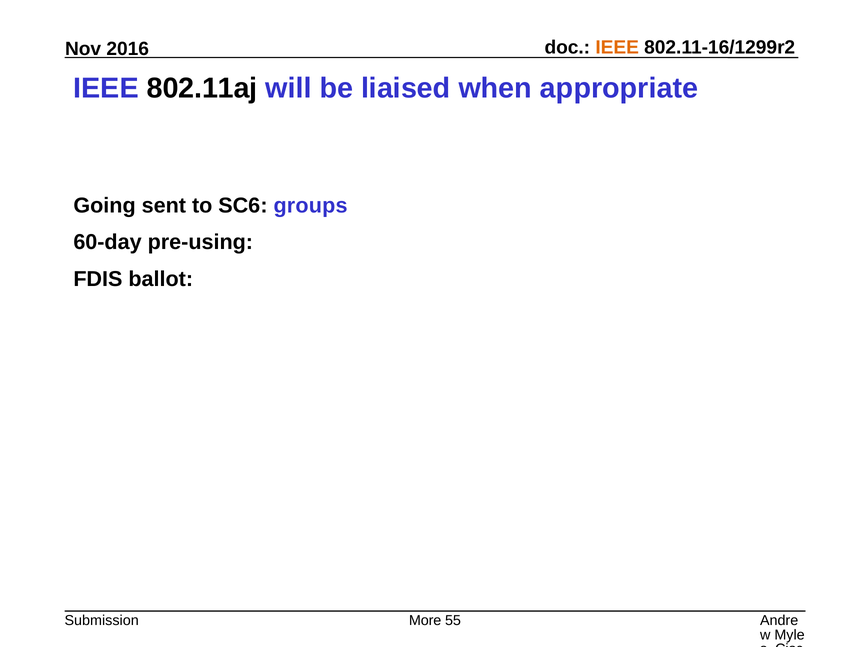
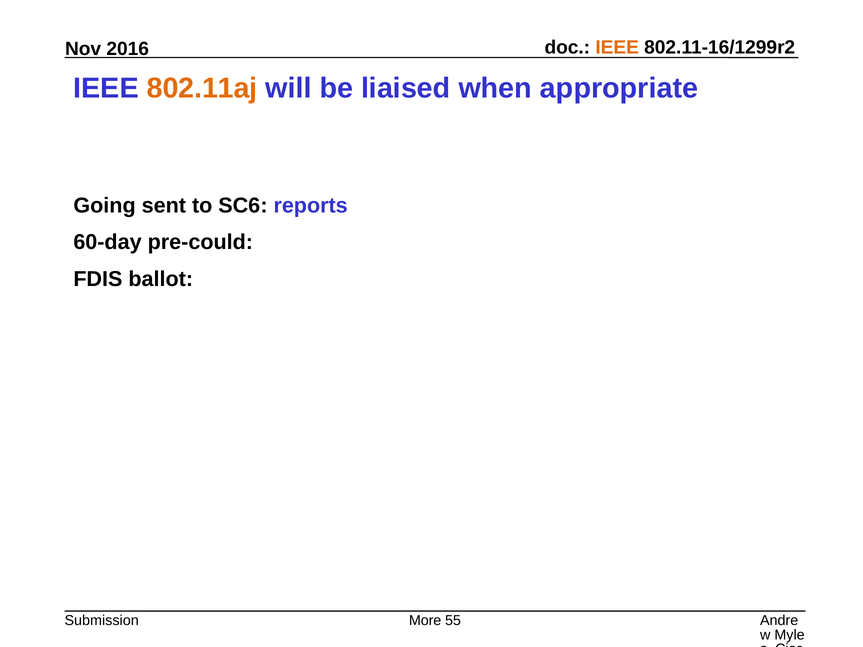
802.11aj colour: black -> orange (202, 88)
groups: groups -> reports (311, 206)
pre-using: pre-using -> pre-could (200, 242)
